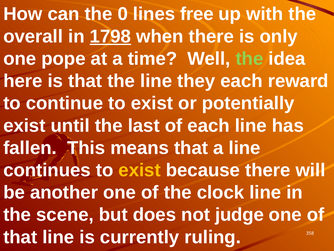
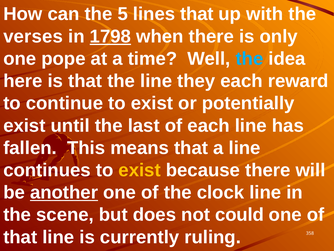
0: 0 -> 5 (123, 14)
lines free: free -> that (197, 14)
overall: overall -> verses (33, 36)
the colour: light green -> light blue (249, 59)
another underline: none -> present (64, 192)
judge: judge -> could (239, 214)
